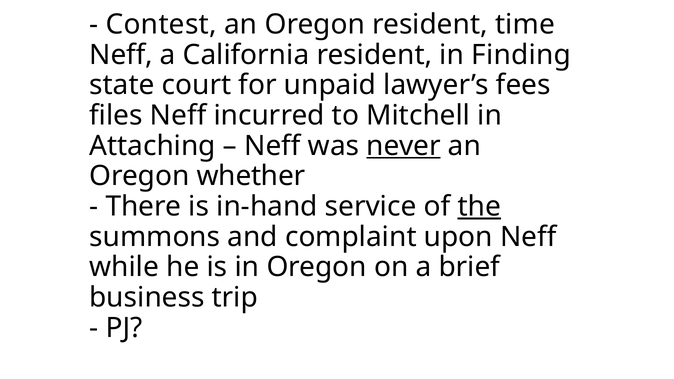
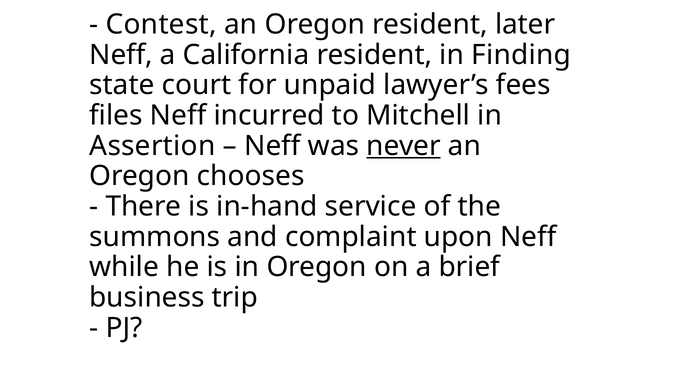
time: time -> later (525, 25)
Attaching: Attaching -> Assertion (152, 146)
whether: whether -> chooses (251, 176)
the underline: present -> none (479, 207)
